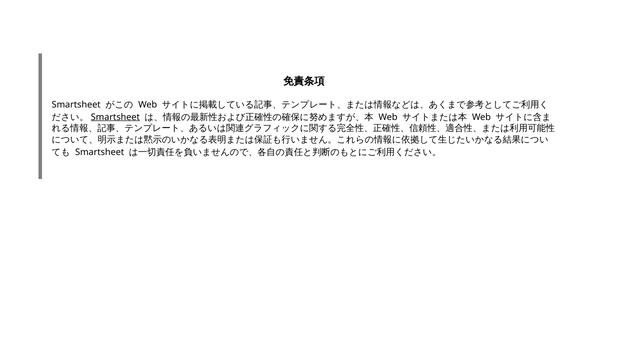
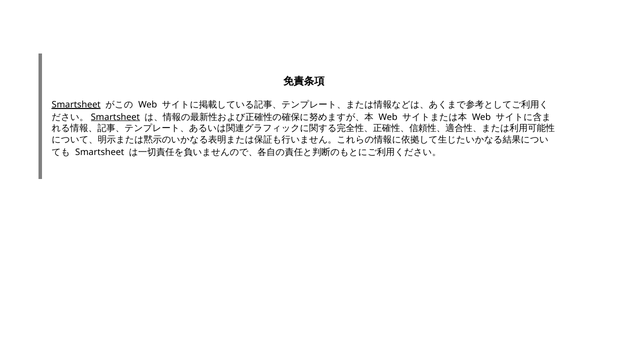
Smartsheet underline: none -> present (76, 105)
